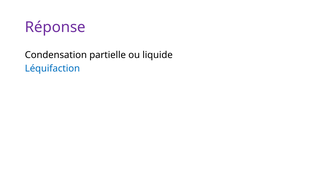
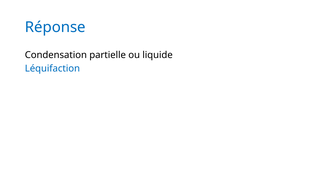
Réponse colour: purple -> blue (55, 27)
